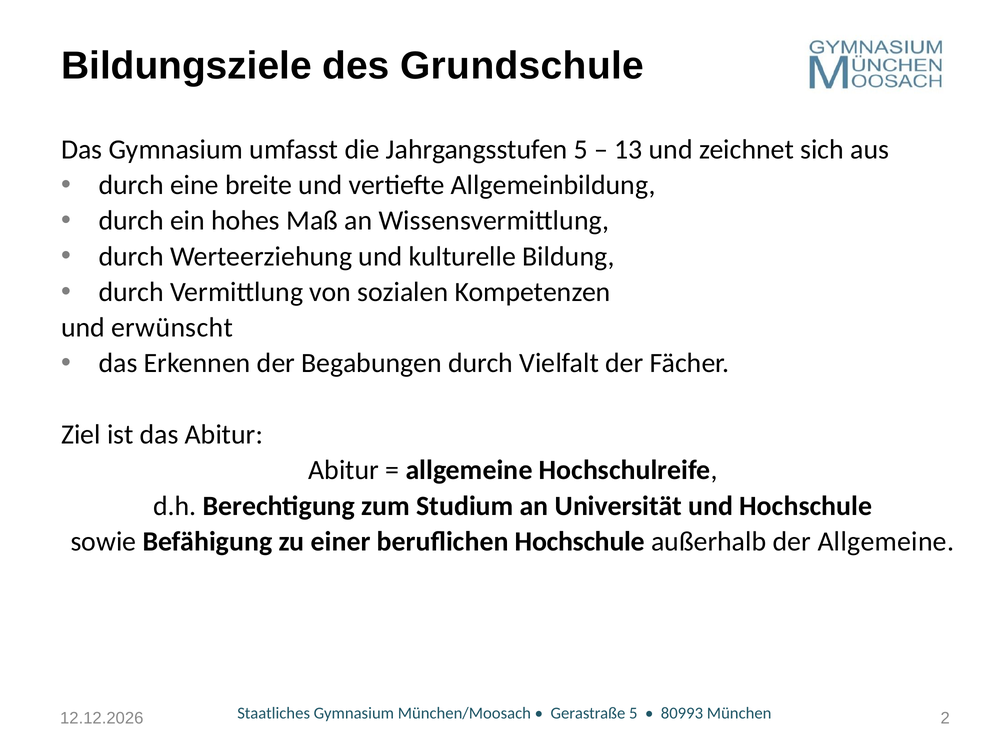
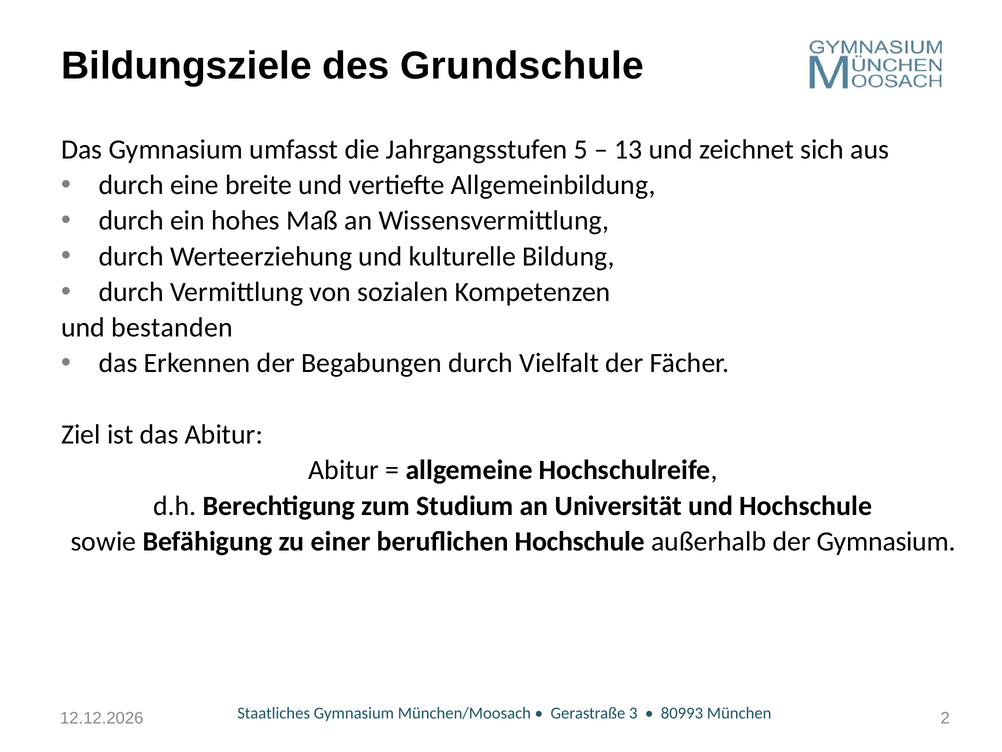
erwünscht: erwünscht -> bestanden (172, 327)
der Allgemeine: Allgemeine -> Gymnasium (886, 541)
Gerastraße 5: 5 -> 3 (633, 713)
